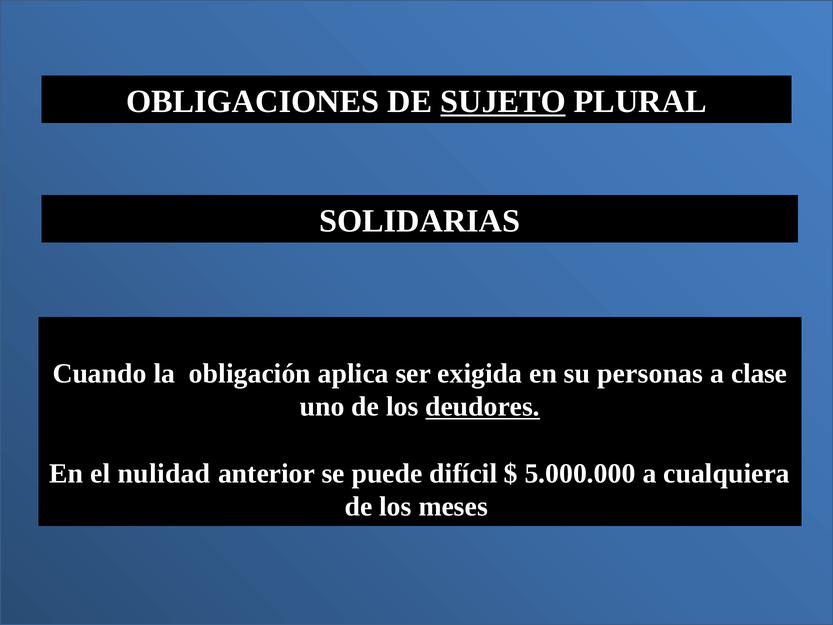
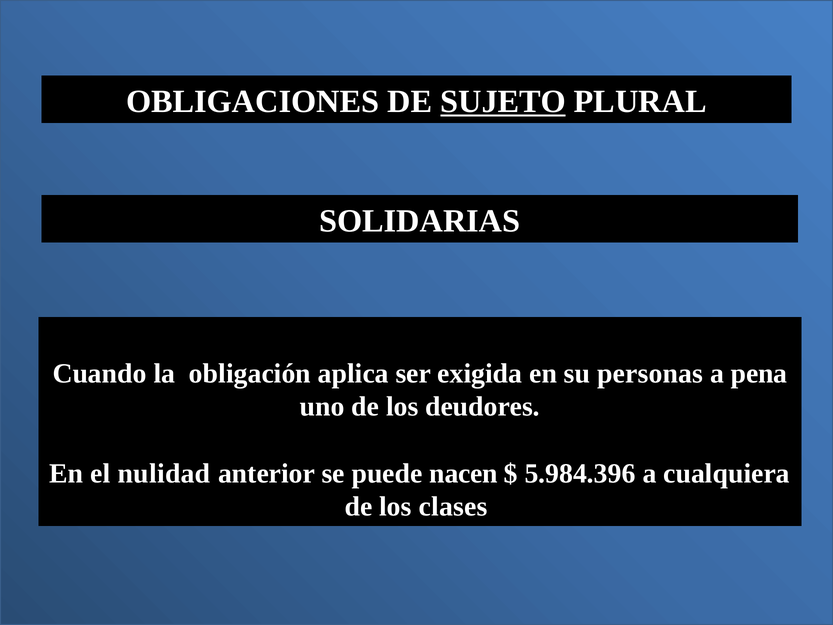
clase: clase -> pena (759, 373)
deudores underline: present -> none (483, 407)
difícil: difícil -> nacen (464, 473)
5.000.000: 5.000.000 -> 5.984.396 (580, 473)
meses: meses -> clases (453, 507)
